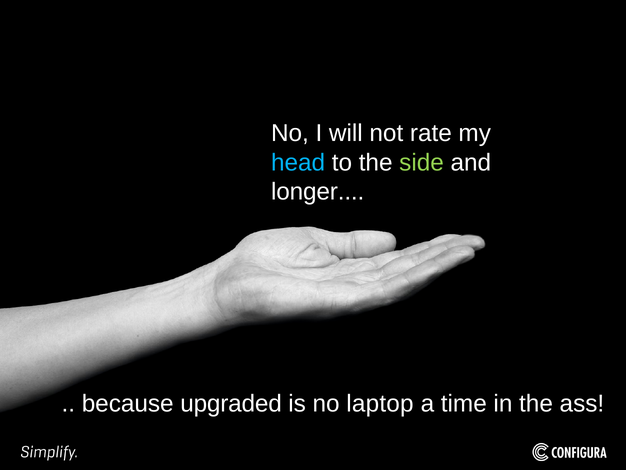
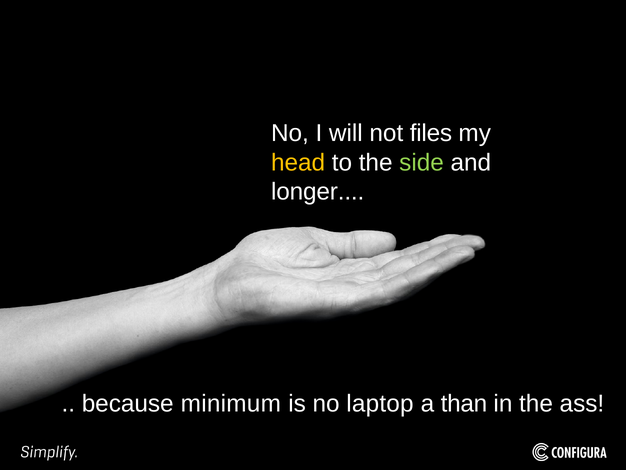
rate: rate -> files (431, 133)
head colour: light blue -> yellow (298, 162)
upgraded: upgraded -> minimum (231, 403)
time: time -> than (464, 403)
